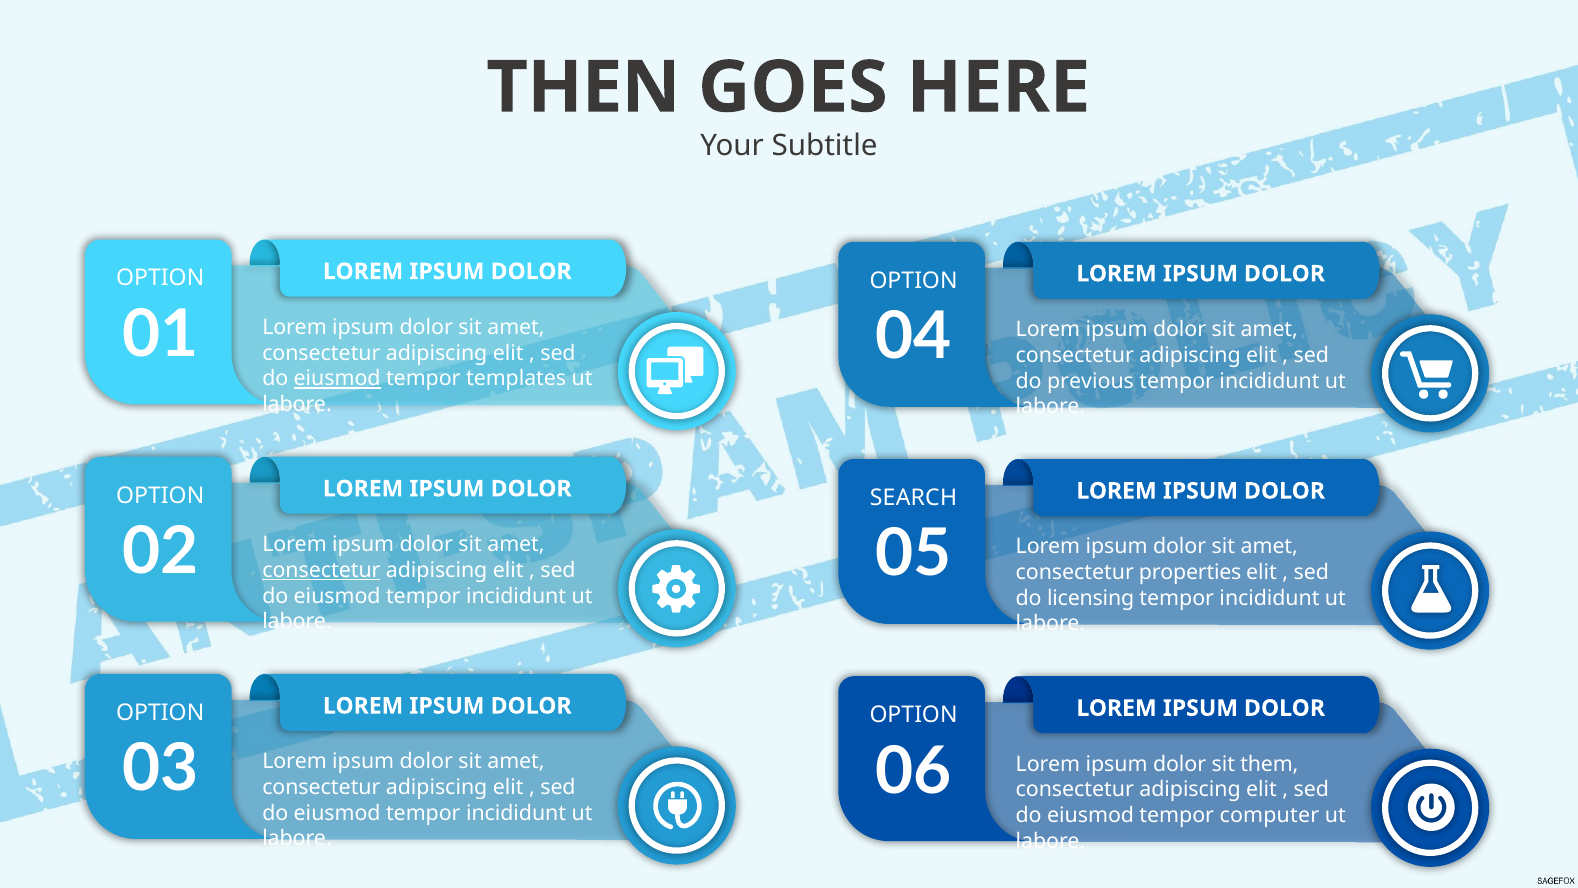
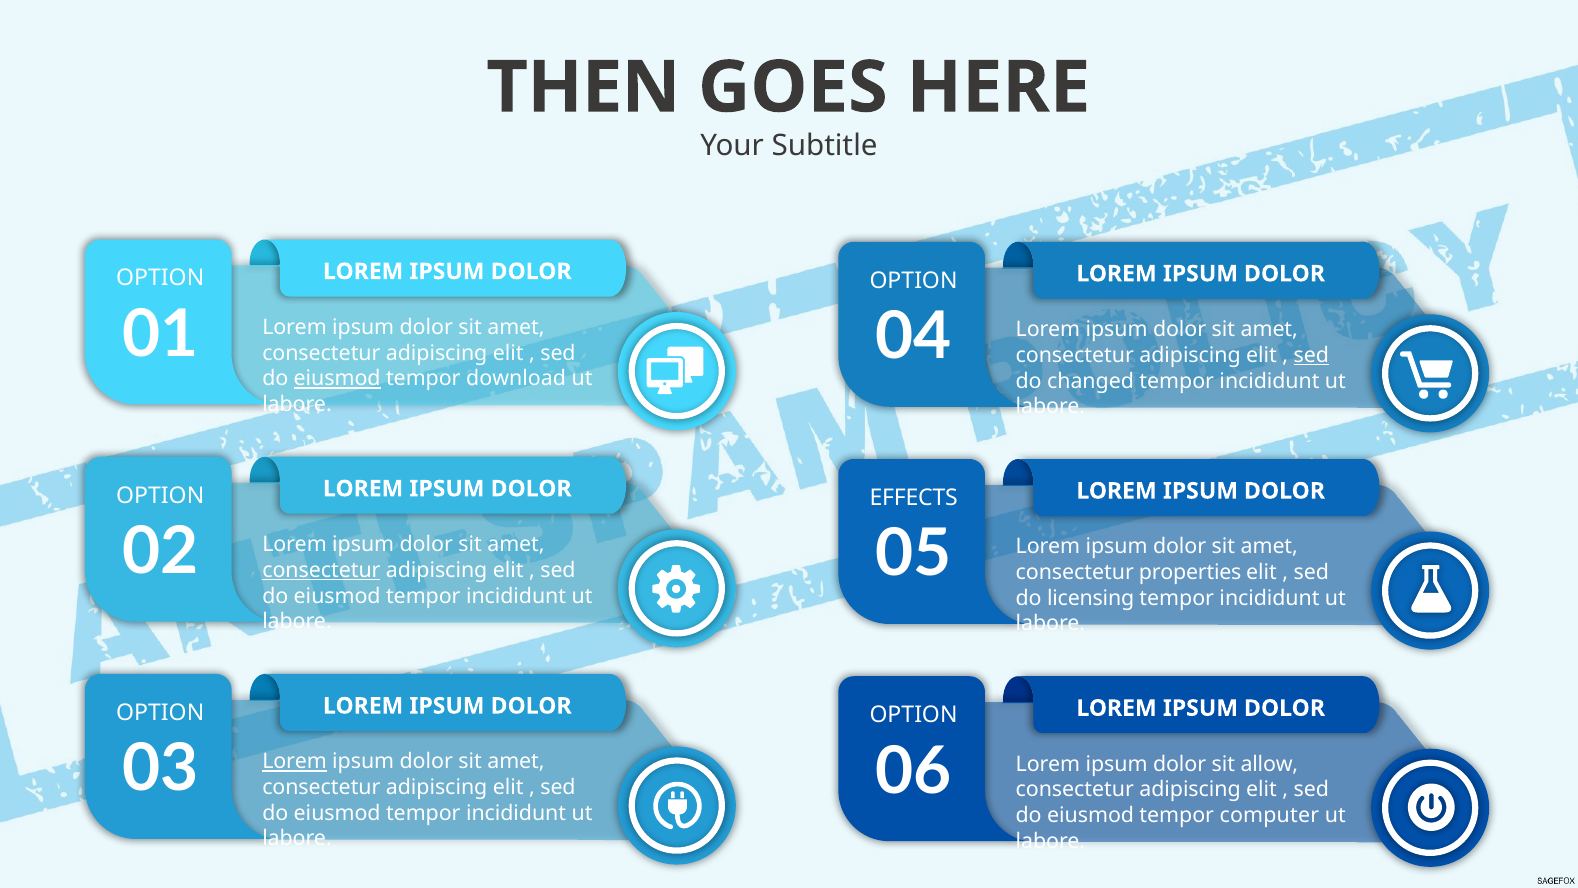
sed underline: none -> present (1311, 355)
templates: templates -> download (516, 379)
previous: previous -> changed (1091, 381)
SEARCH: SEARCH -> EFFECTS (914, 498)
Lorem underline: none -> present (295, 761)
them: them -> allow (1269, 764)
